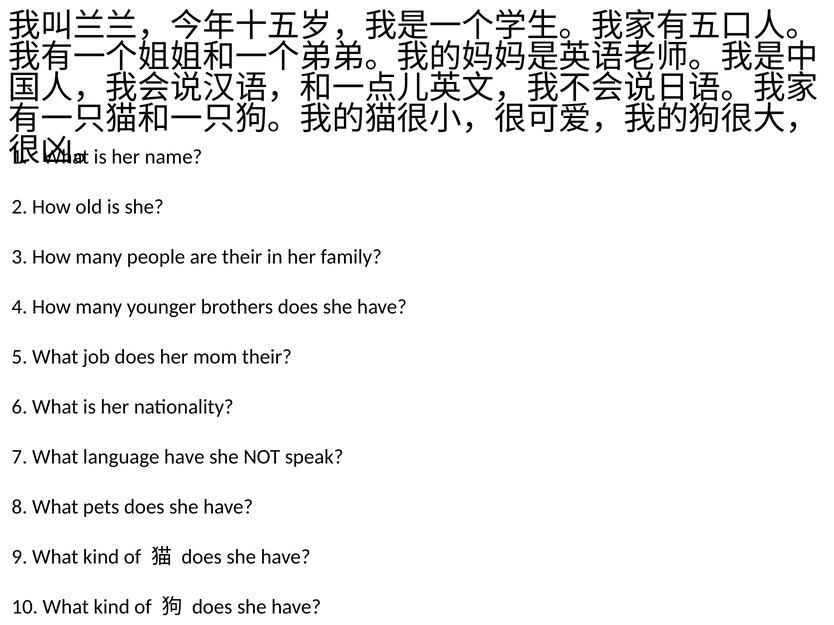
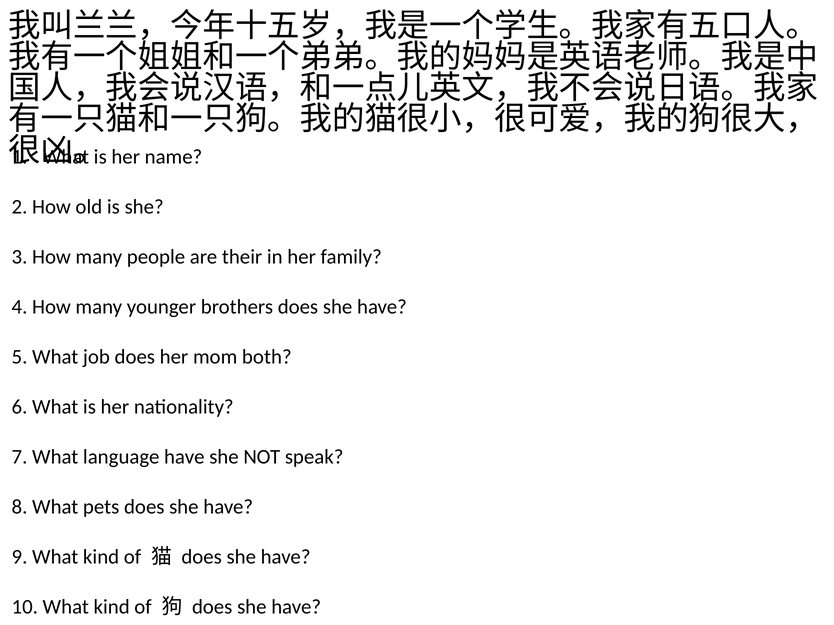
mom their: their -> both (267, 357)
